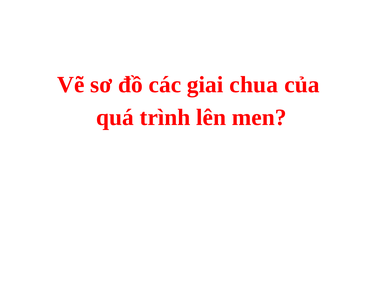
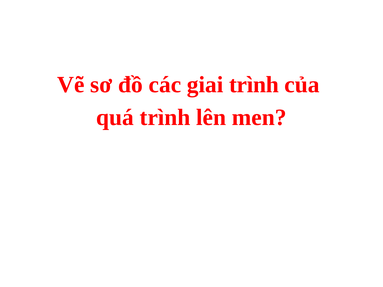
giai chua: chua -> trình (254, 85)
